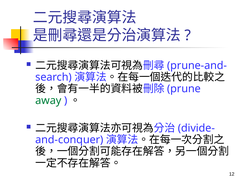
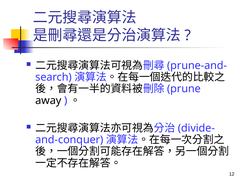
away colour: green -> black (48, 100)
